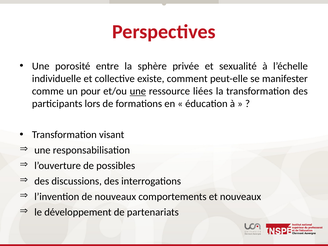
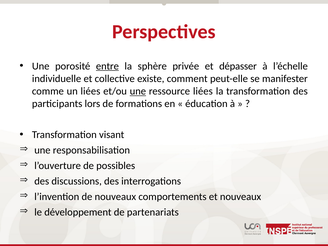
entre underline: none -> present (107, 66)
sexualité: sexualité -> dépasser (238, 66)
un pour: pour -> liées (90, 91)
